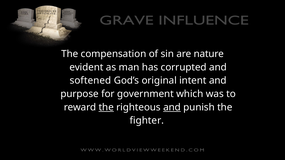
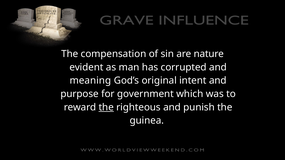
softened: softened -> meaning (90, 81)
and underline: present -> none (172, 107)
fighter: fighter -> guinea (147, 121)
